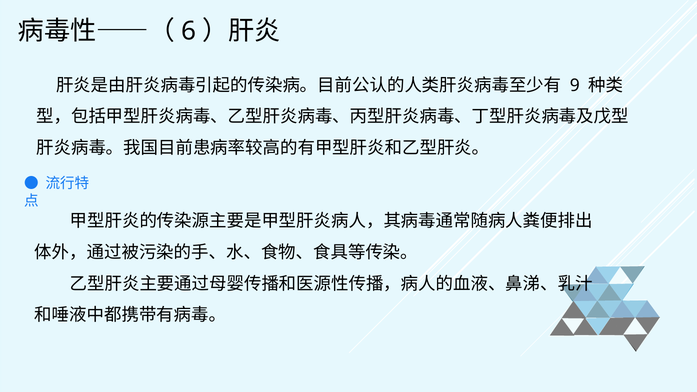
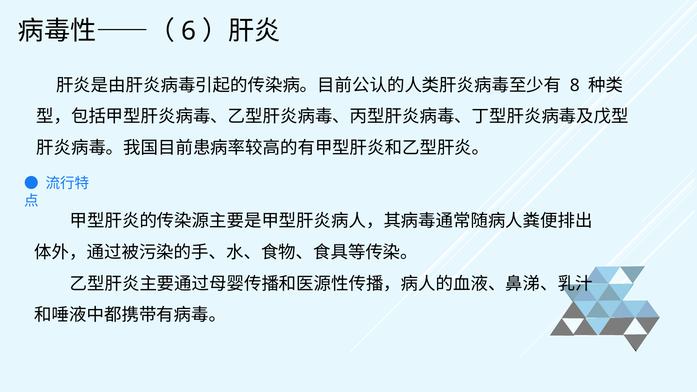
9: 9 -> 8 (575, 85)
